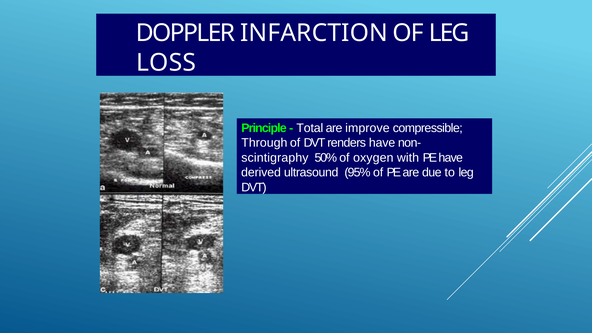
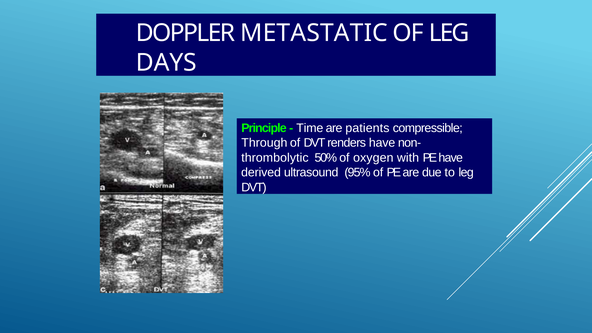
INFARCTION: INFARCTION -> METASTATIC (314, 33)
LOSS: LOSS -> DAYS (166, 63)
Total: Total -> Time (310, 128)
improve: improve -> patients (367, 128)
scintigraphy: scintigraphy -> thrombolytic (275, 158)
